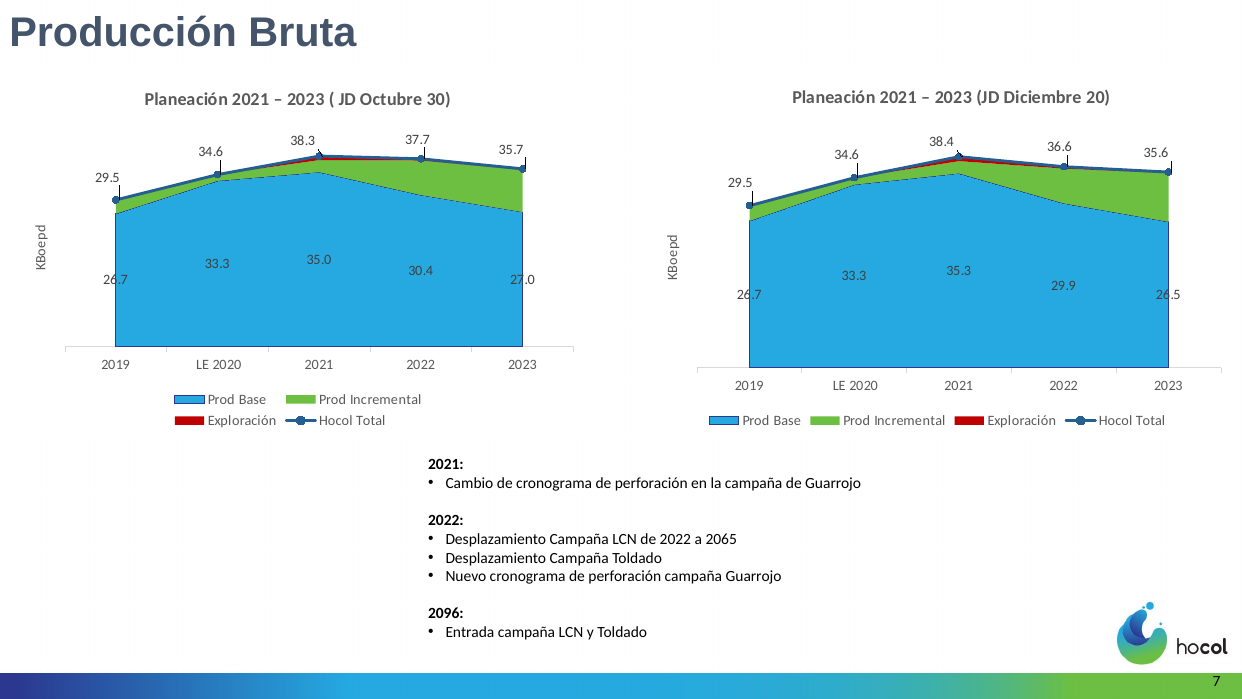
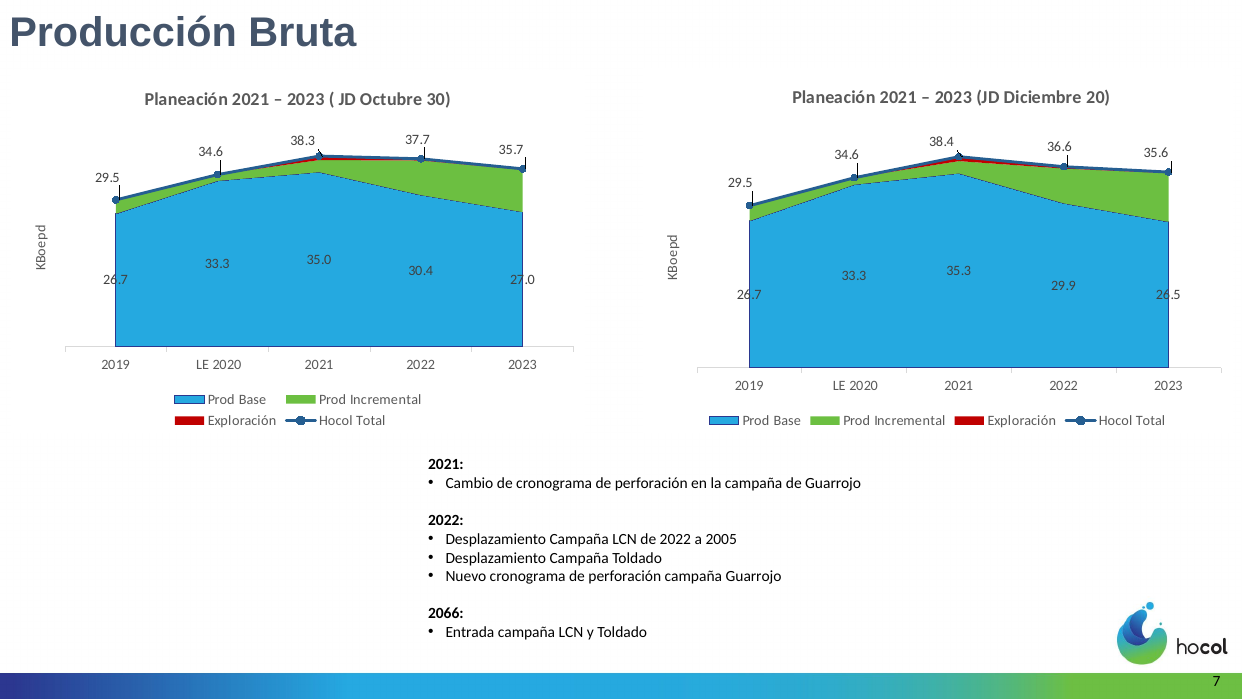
2065: 2065 -> 2005 (721, 539)
2096: 2096 -> 2066 (446, 613)
